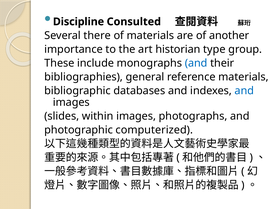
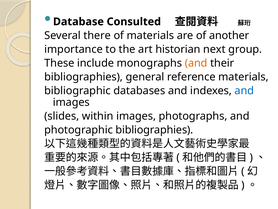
Discipline: Discipline -> Database (78, 22)
type: type -> next (214, 49)
and colour: blue -> orange (196, 63)
photographic computerized: computerized -> bibliographies (154, 130)
